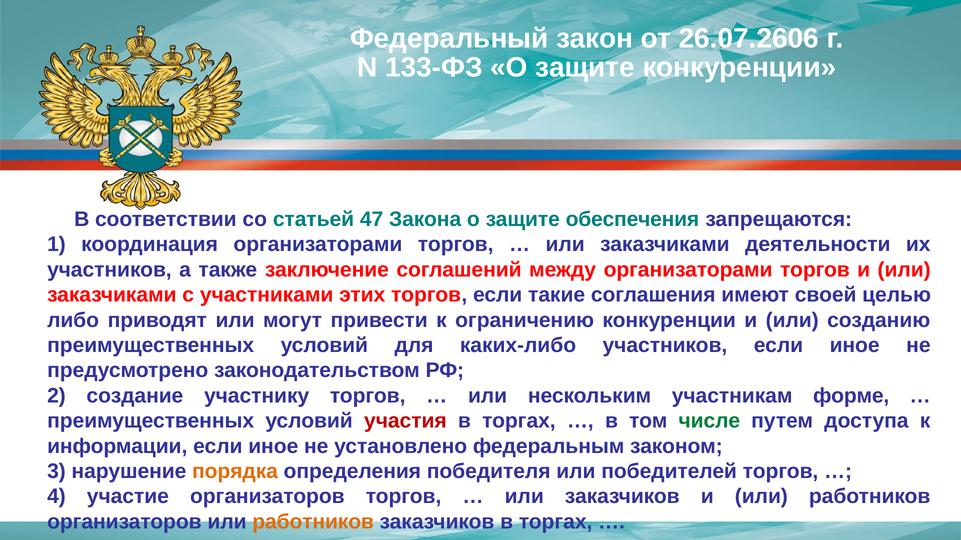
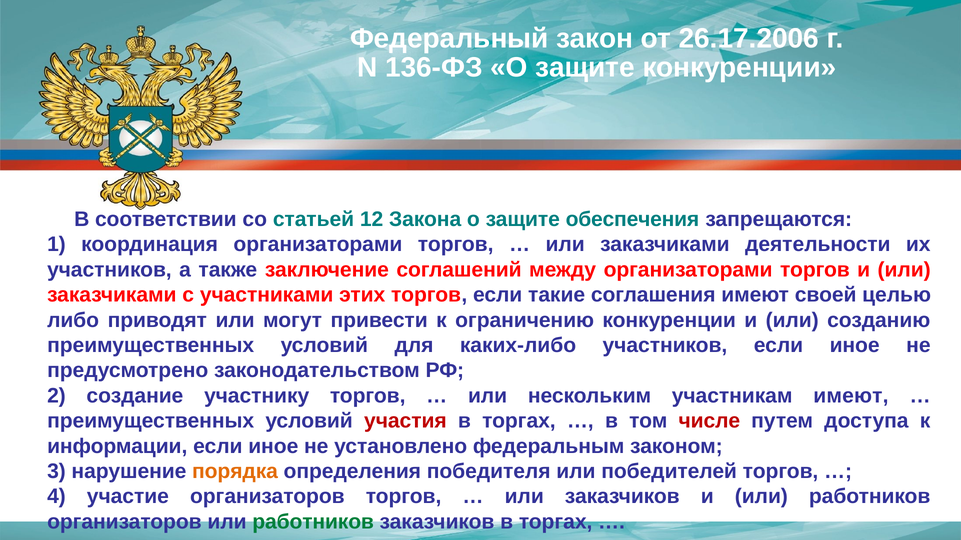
26.07.2606: 26.07.2606 -> 26.17.2006 (749, 39)
133-ФЗ: 133-ФЗ -> 136-ФЗ (434, 67)
47: 47 -> 12 (372, 219)
участникам форме: форме -> имеют (851, 396)
числе colour: green -> red (709, 421)
работников colour: orange -> green (313, 522)
